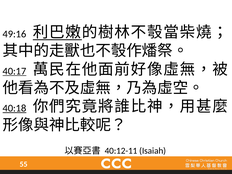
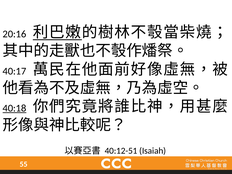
49:16: 49:16 -> 20:16 (14, 34)
40:17 underline: present -> none (14, 71)
40:12-11: 40:12-11 -> 40:12-51 (121, 151)
